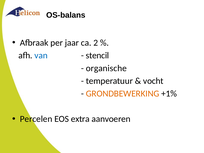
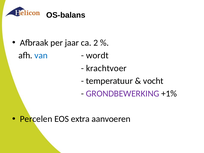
stencil: stencil -> wordt (97, 55)
organische: organische -> krachtvoer (106, 68)
GRONDBEWERKING colour: orange -> purple (123, 94)
